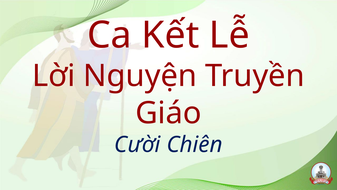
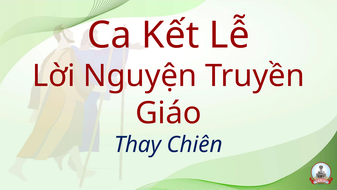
Cười: Cười -> Thay (138, 144)
